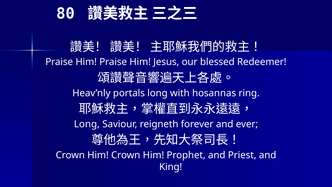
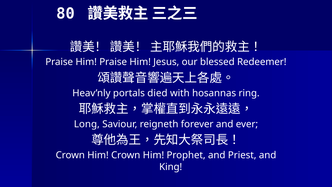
portals long: long -> died (157, 93)
